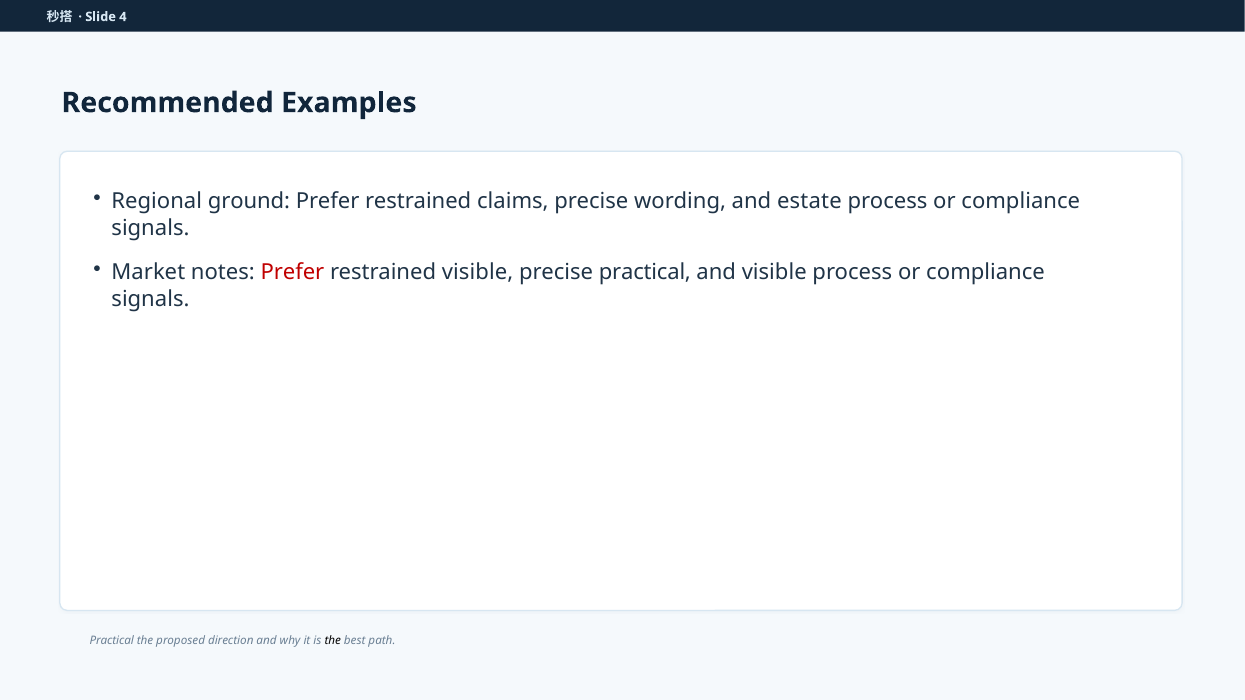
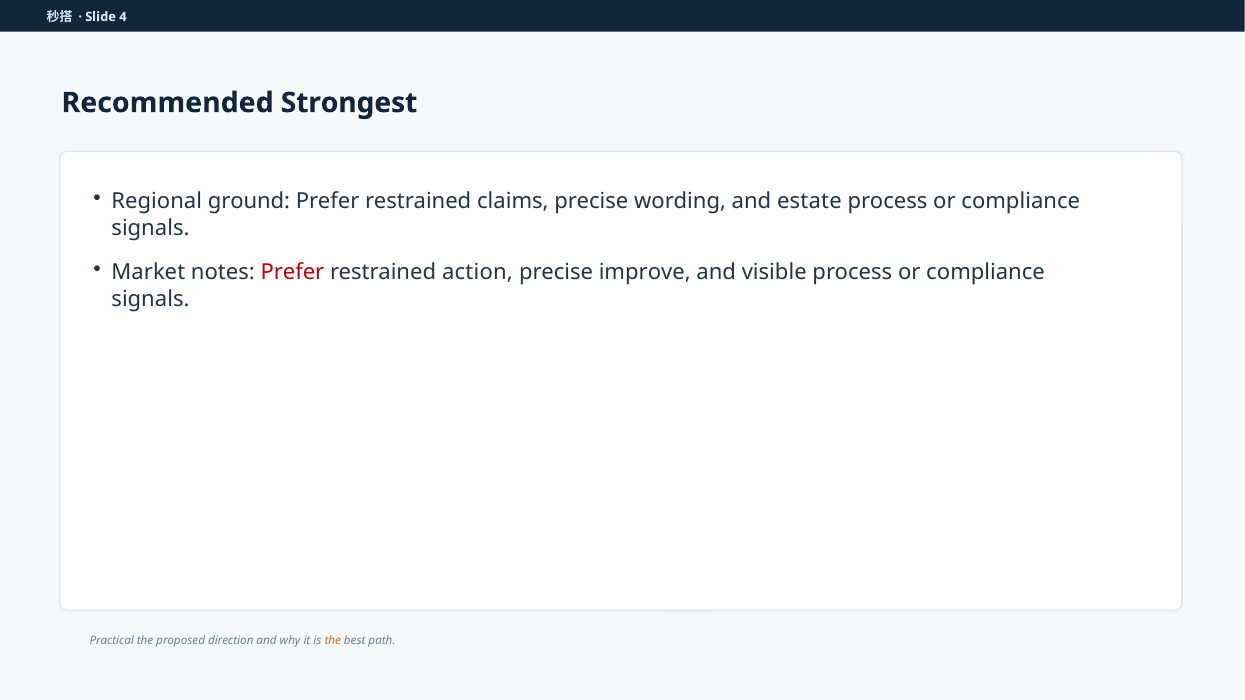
Examples: Examples -> Strongest (349, 103)
restrained visible: visible -> action (477, 273)
precise practical: practical -> improve (645, 273)
the colour: black -> orange (333, 641)
